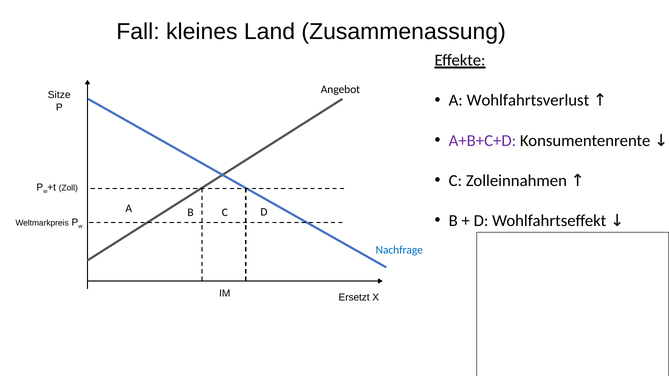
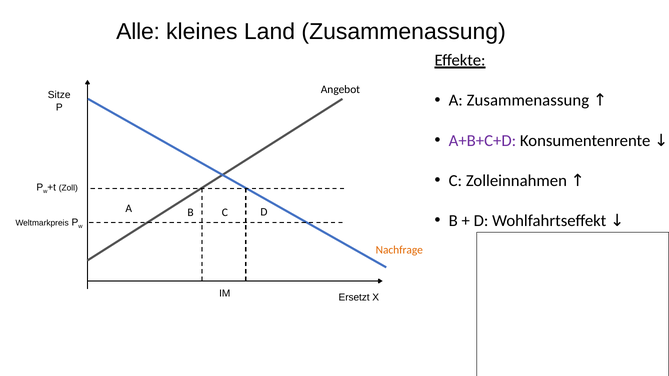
Fall: Fall -> Alle (138, 32)
A Wohlfahrtsverlust: Wohlfahrtsverlust -> Zusammenassung (528, 101)
Nachfrage colour: blue -> orange (399, 250)
